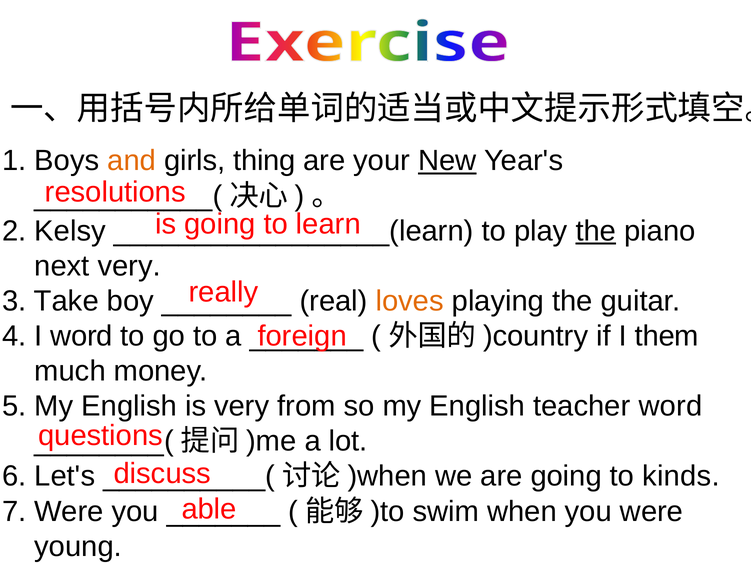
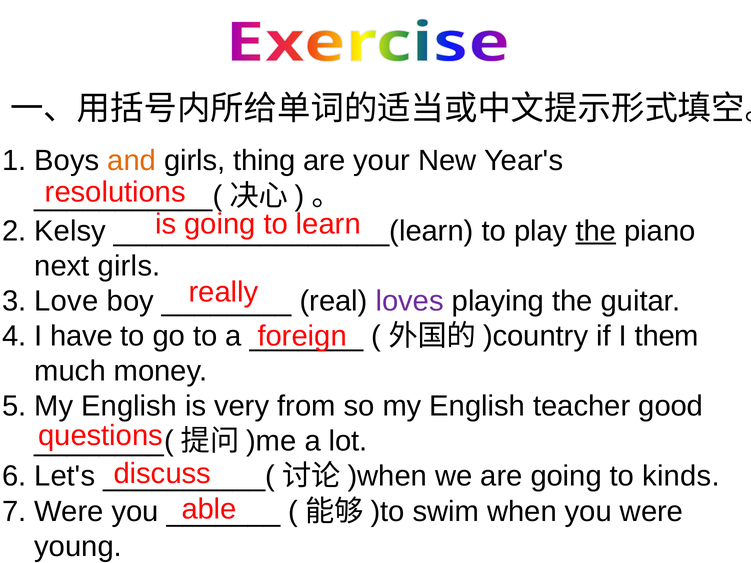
New underline: present -> none (447, 161)
next very: very -> girls (129, 266)
Take: Take -> Love (66, 301)
loves colour: orange -> purple (410, 301)
I word: word -> have (82, 336)
teacher word: word -> good (671, 406)
